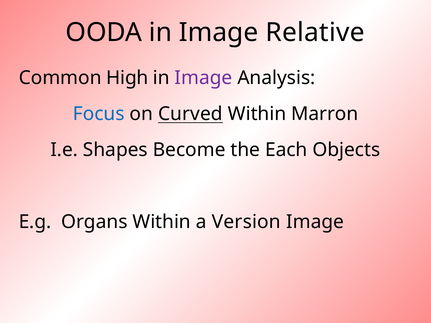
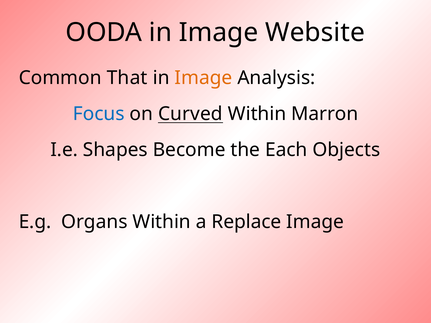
Relative: Relative -> Website (315, 32)
High: High -> That (127, 78)
Image colour: purple -> orange (203, 78)
Version: Version -> Replace (246, 222)
